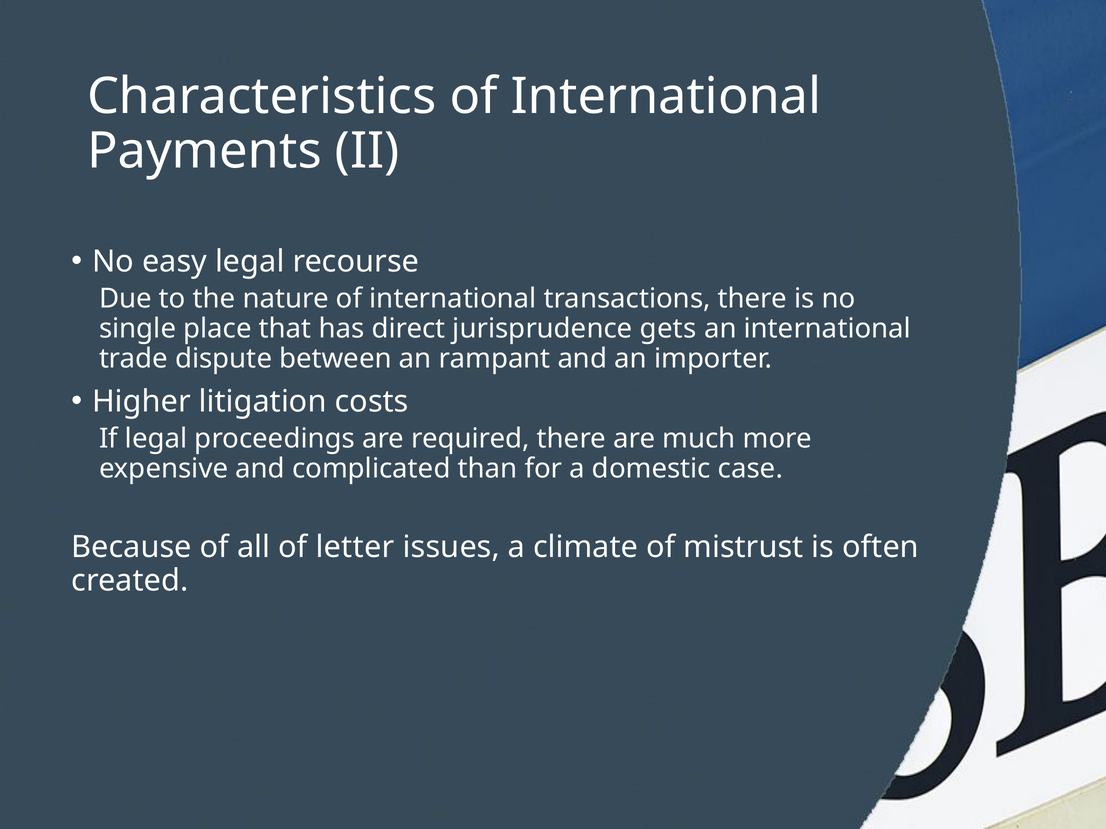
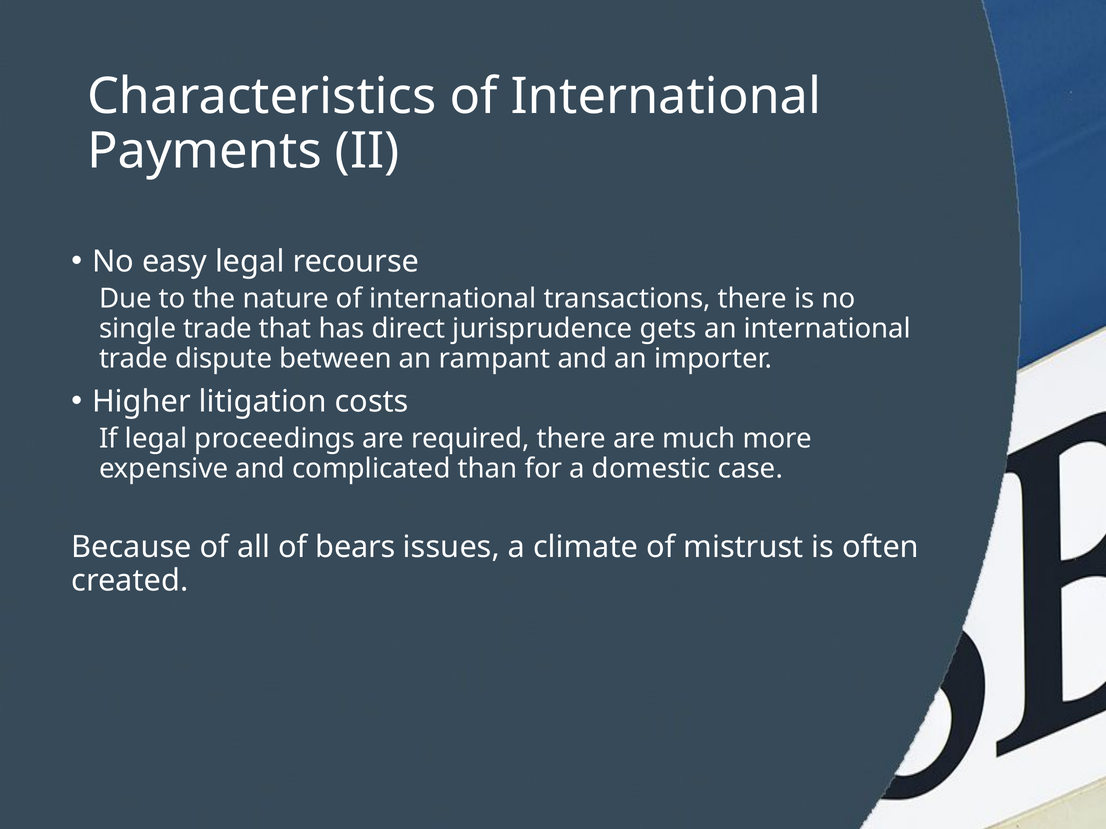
single place: place -> trade (218, 329)
letter: letter -> bears (355, 548)
